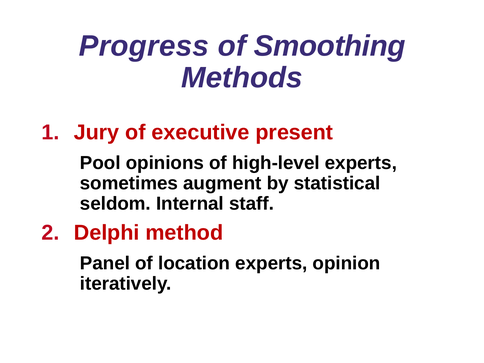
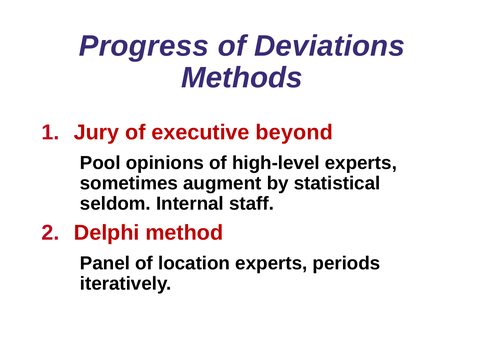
Smoothing: Smoothing -> Deviations (330, 46)
present: present -> beyond (294, 132)
opinion: opinion -> periods (346, 263)
